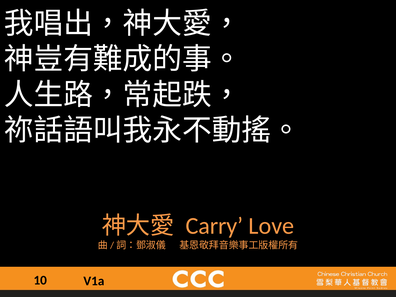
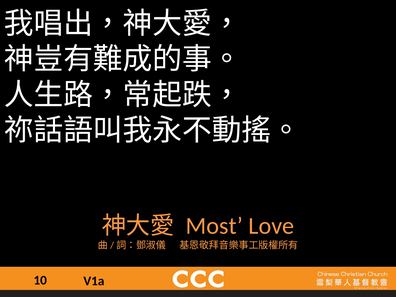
Carry: Carry -> Most (214, 226)
